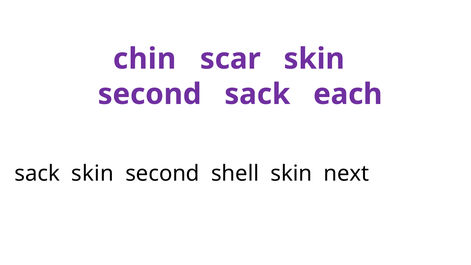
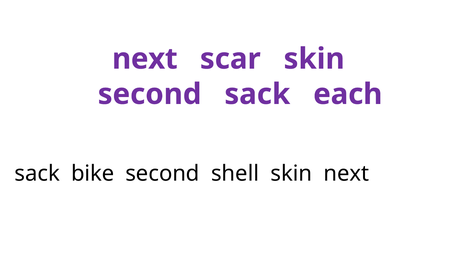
chin: chin -> next (145, 59)
sack skin: skin -> bike (93, 174)
